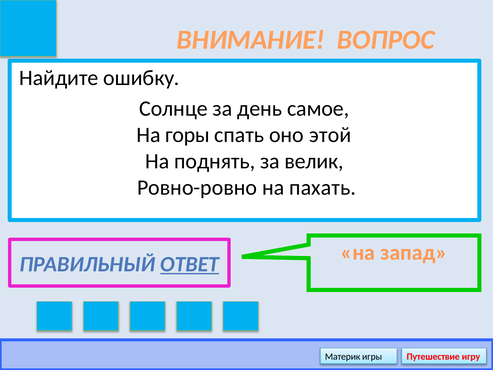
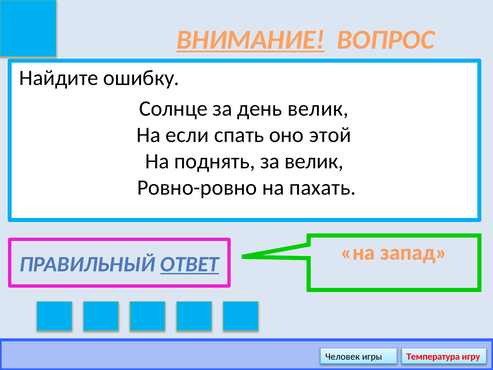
ВНИМАНИЕ underline: none -> present (251, 40)
день самое: самое -> велик (318, 108)
горы: горы -> если (187, 135)
Материк: Материк -> Человек (343, 356)
Путешествие: Путешествие -> Температура (433, 356)
